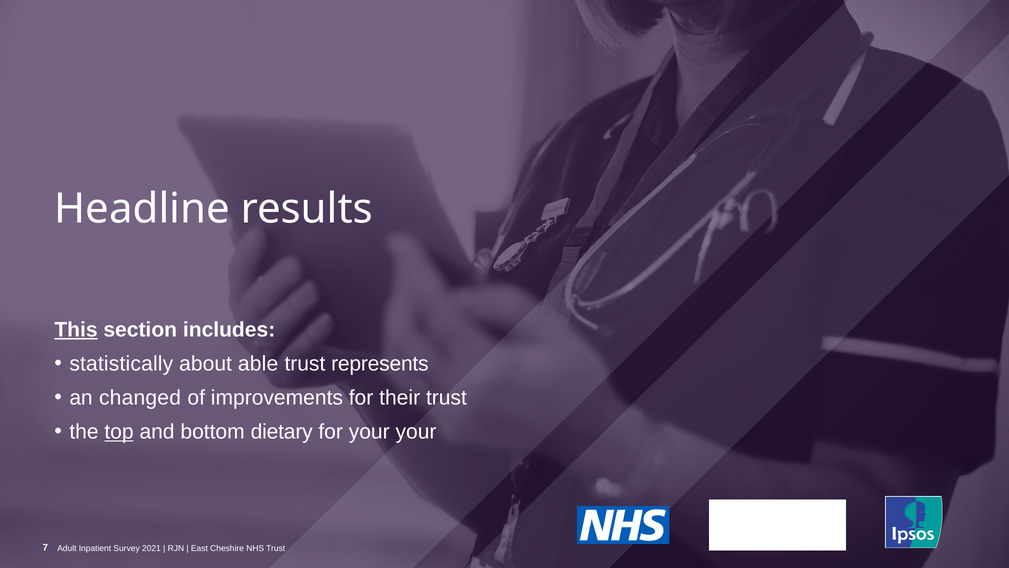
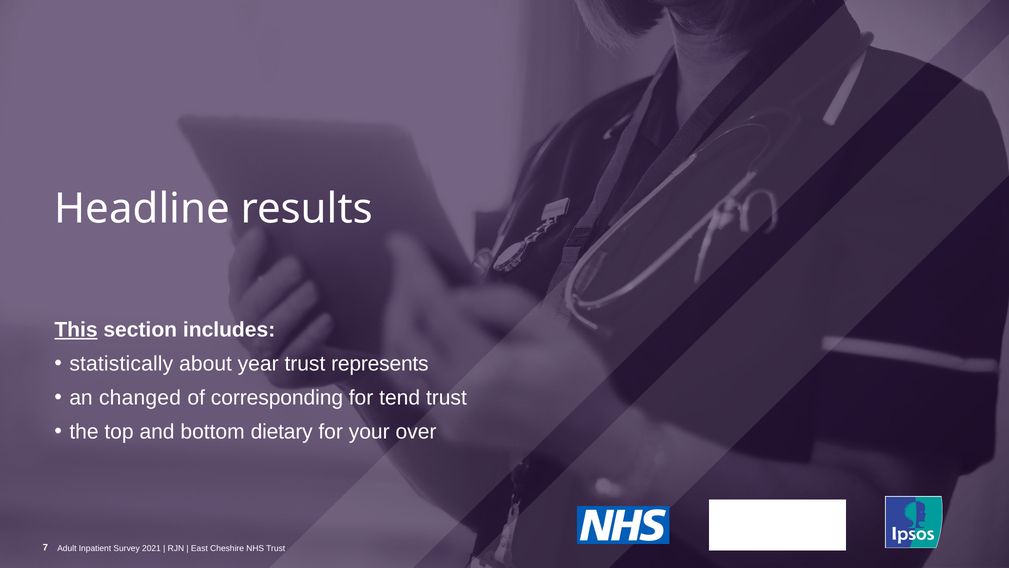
able: able -> year (258, 364)
improvements: improvements -> corresponding (277, 398)
their: their -> tend (400, 398)
top underline: present -> none (119, 432)
your your: your -> over (416, 432)
